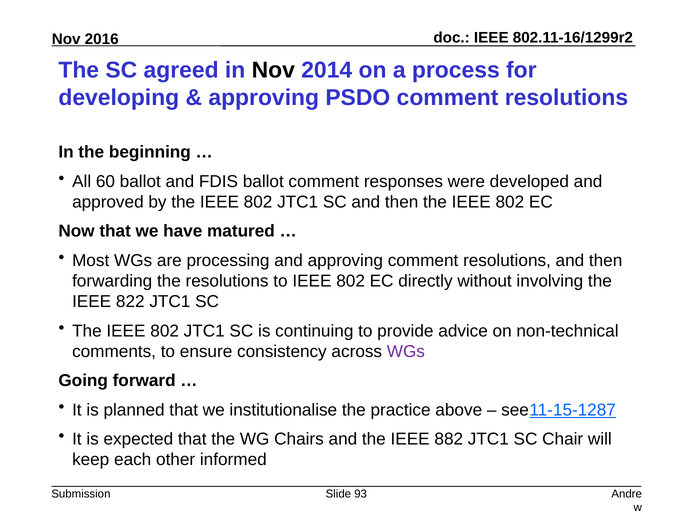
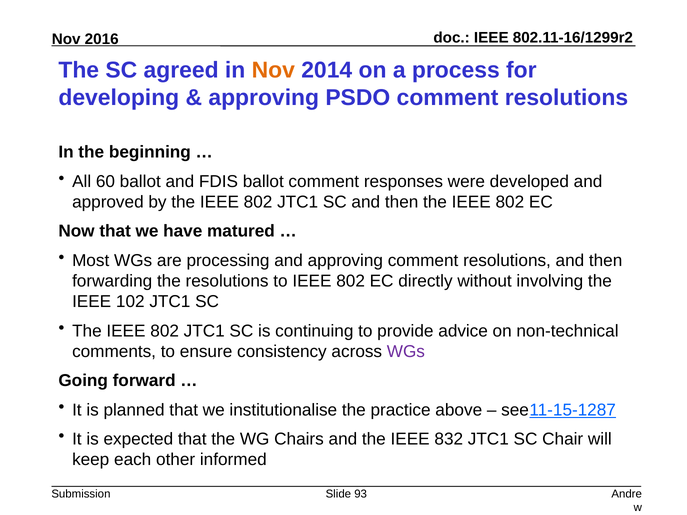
Nov colour: black -> orange (273, 70)
822: 822 -> 102 (130, 302)
882: 882 -> 832 (449, 439)
